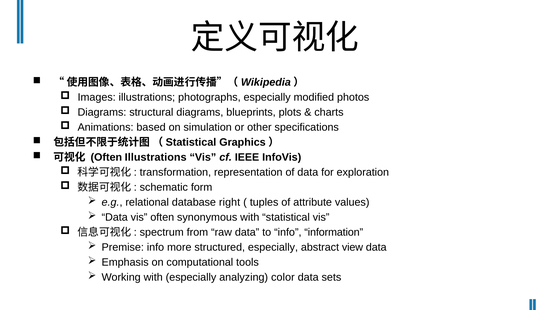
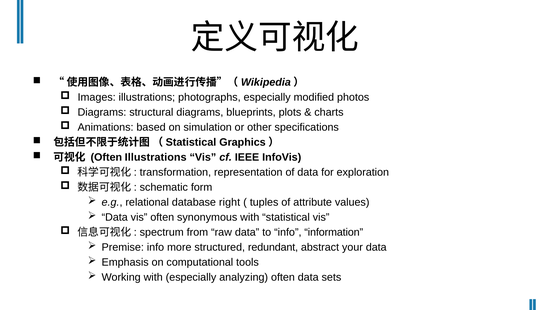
structured especially: especially -> redundant (273, 247)
view: view -> your (352, 247)
analyzing color: color -> often (283, 277)
